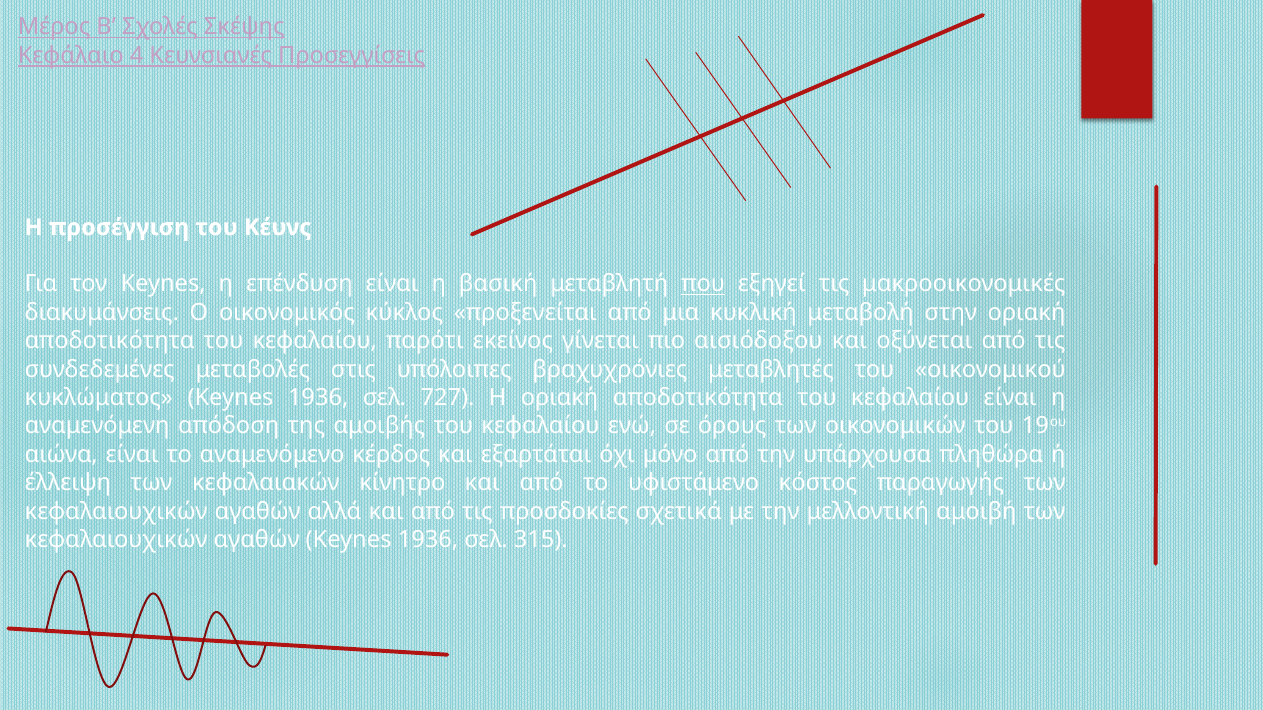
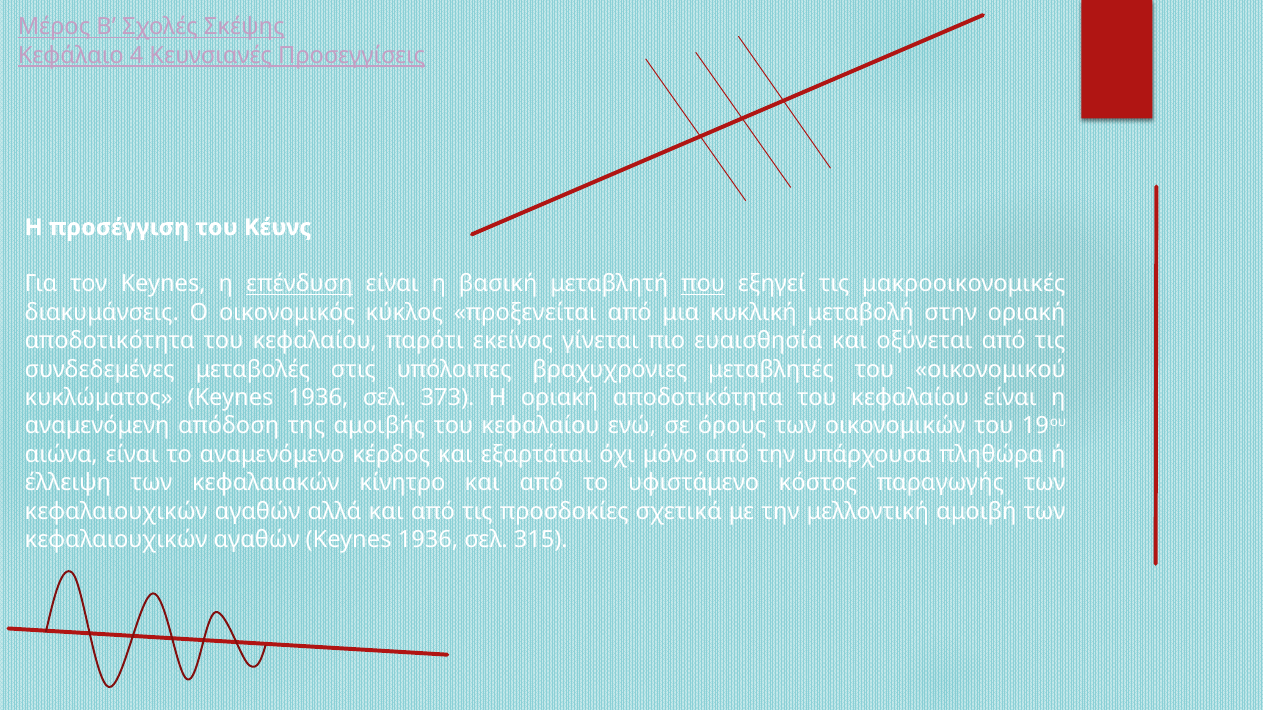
επένδυση underline: none -> present (299, 284)
αισιόδοξου: αισιόδοξου -> ευαισθησία (758, 341)
727: 727 -> 373 (448, 398)
